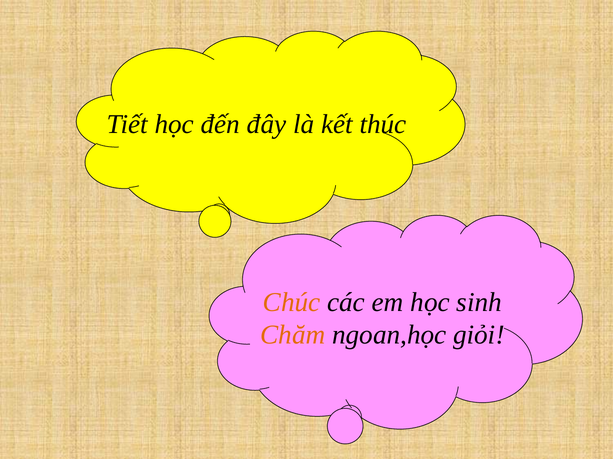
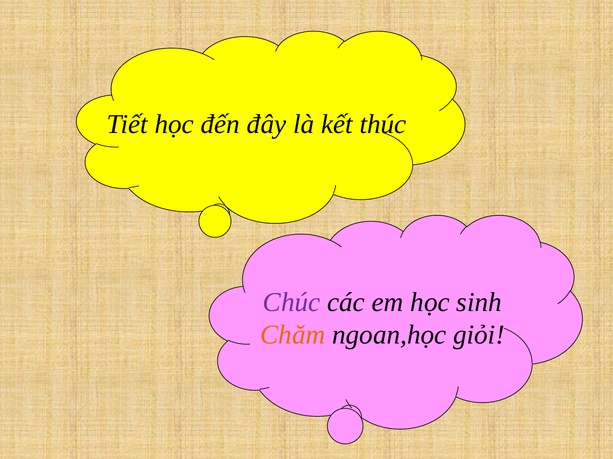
Chúc colour: orange -> purple (292, 303)
